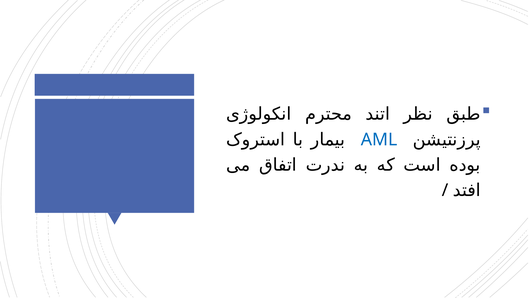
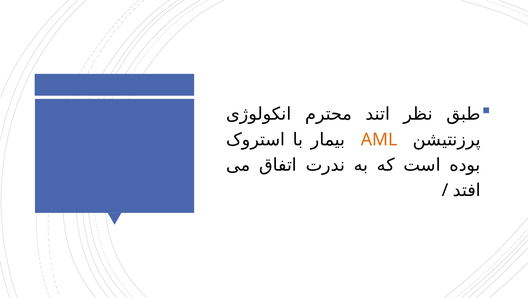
AML colour: blue -> orange (379, 139)
